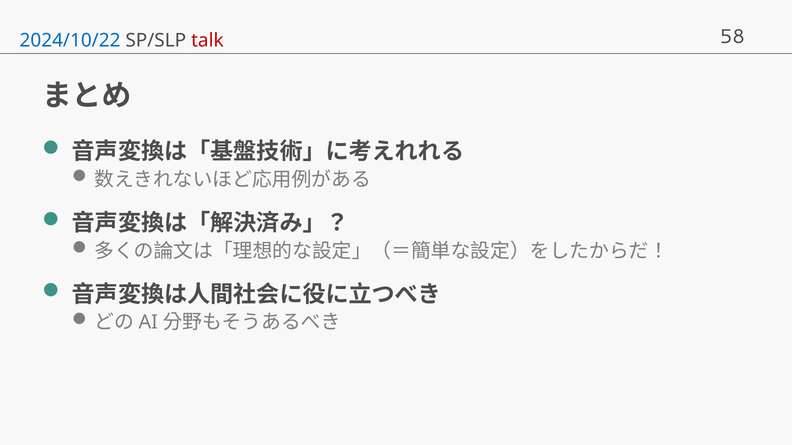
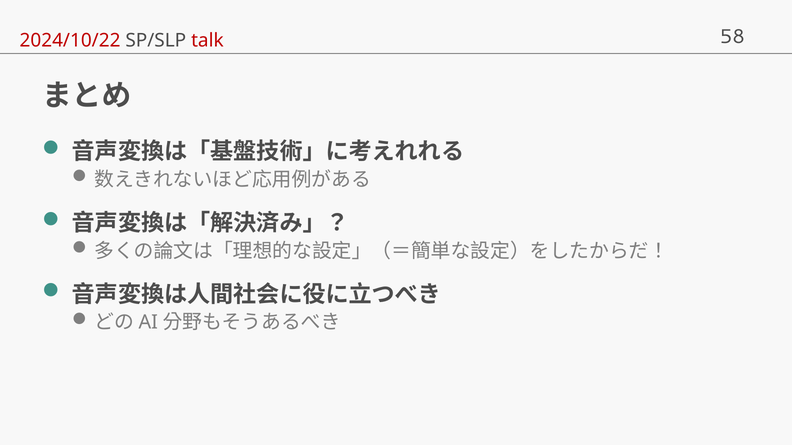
2024/10/22 colour: blue -> red (70, 41)
